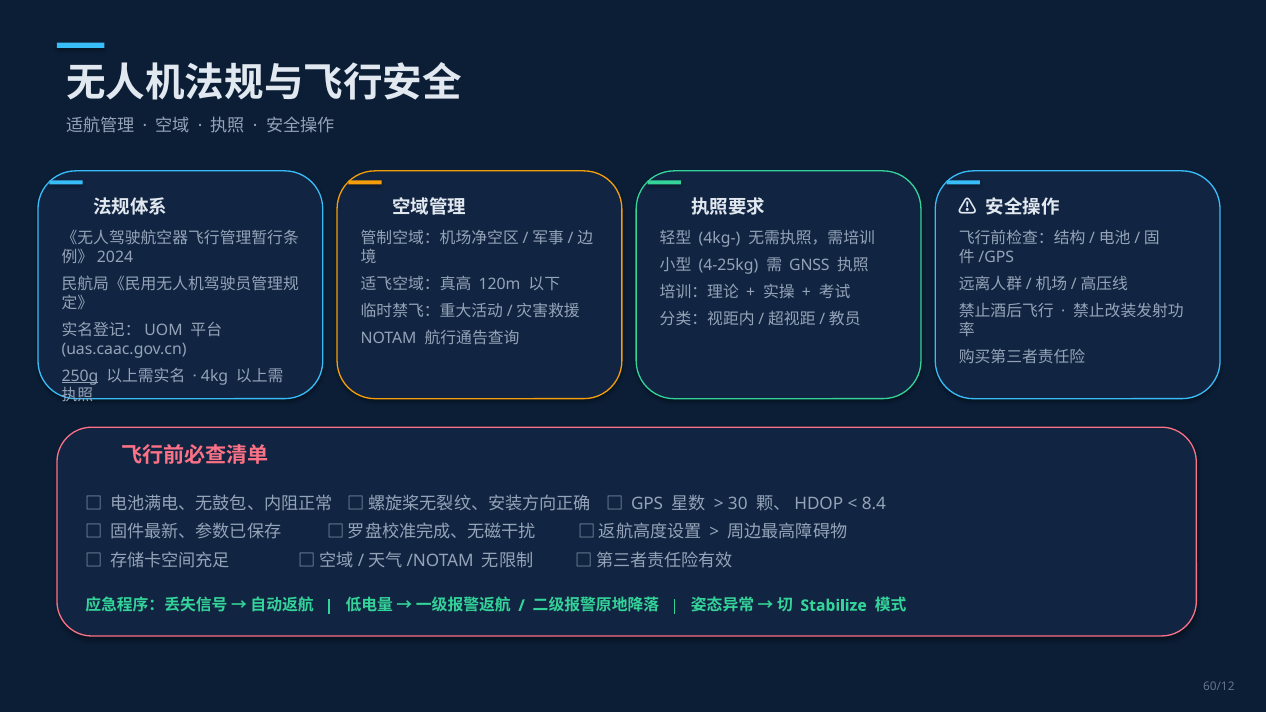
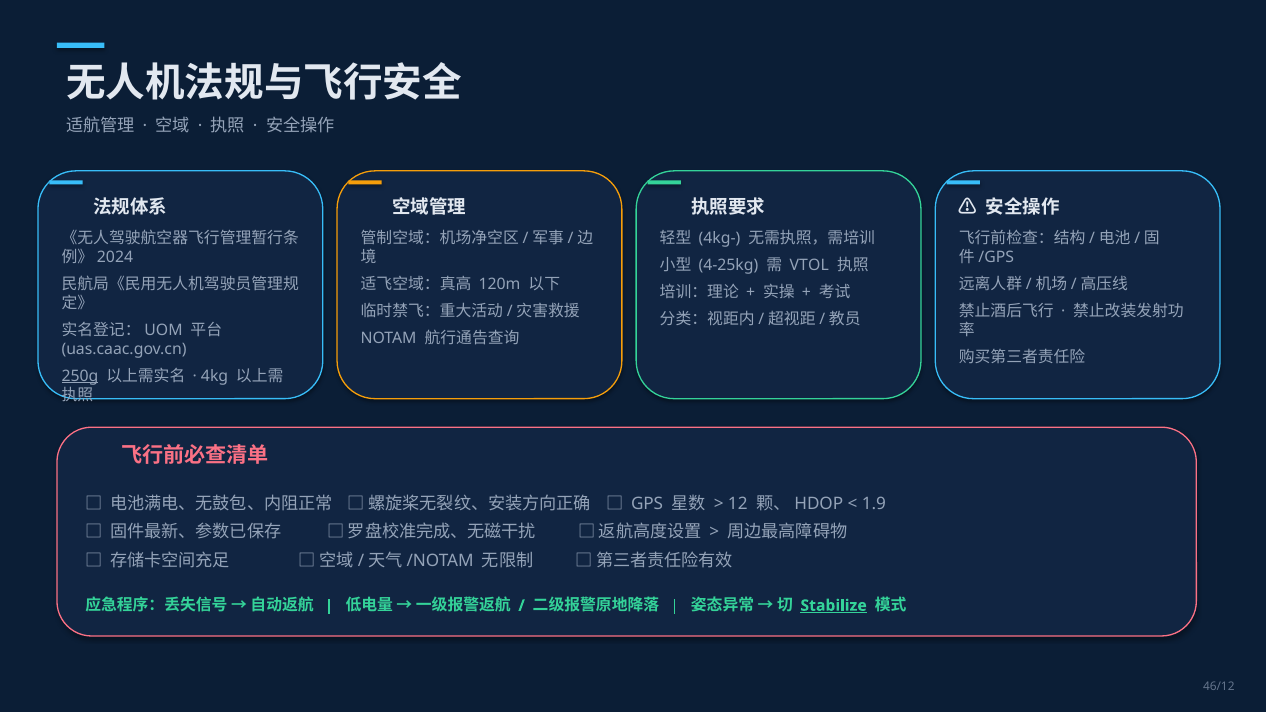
GNSS: GNSS -> VTOL (809, 265)
30: 30 -> 12 (738, 504)
8.4: 8.4 -> 1.9 (874, 504)
Stabilize underline: none -> present (834, 606)
60/12: 60/12 -> 46/12 (1219, 687)
